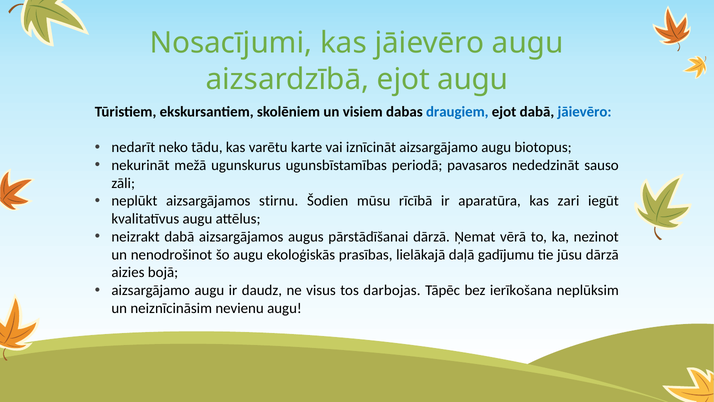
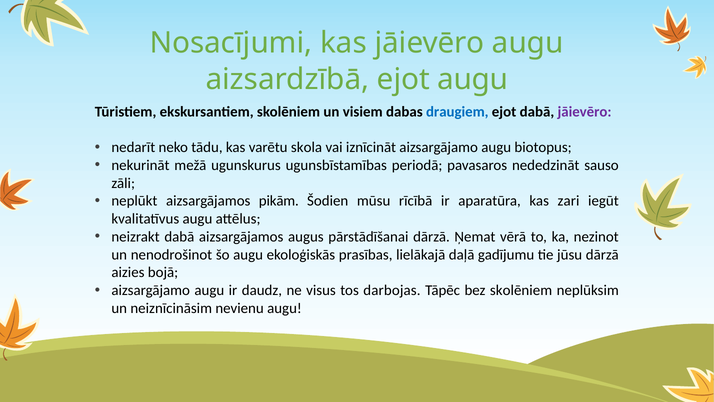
jāievēro colour: blue -> purple (585, 112)
karte: karte -> skola (307, 147)
stirnu: stirnu -> pikām (279, 201)
bez ierīkošana: ierīkošana -> skolēniem (521, 290)
